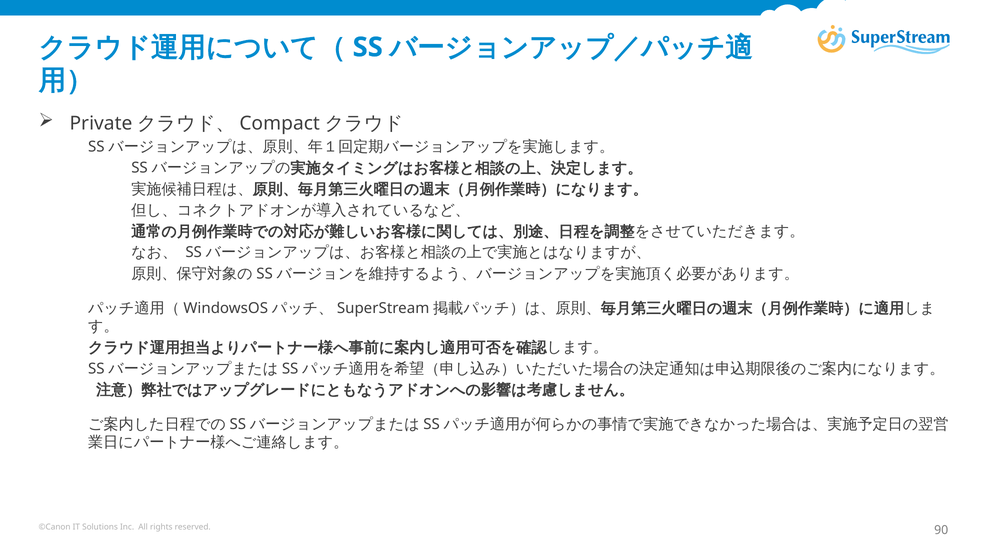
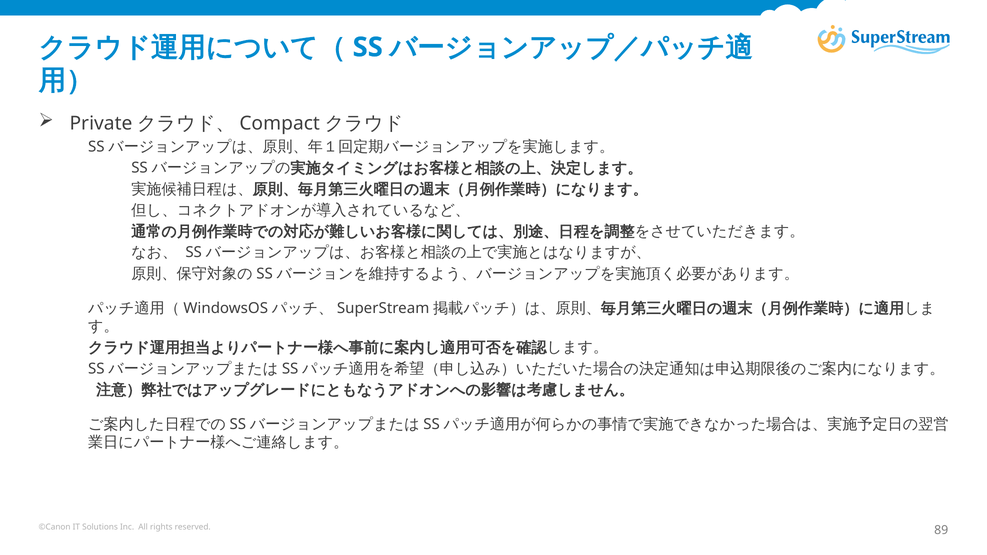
90: 90 -> 89 (941, 531)
